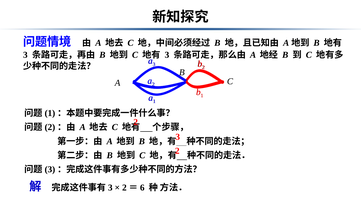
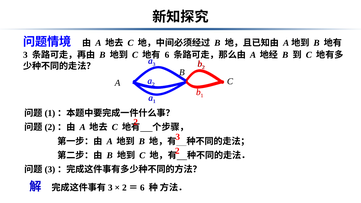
3: 3 -> 6 (167, 55)
